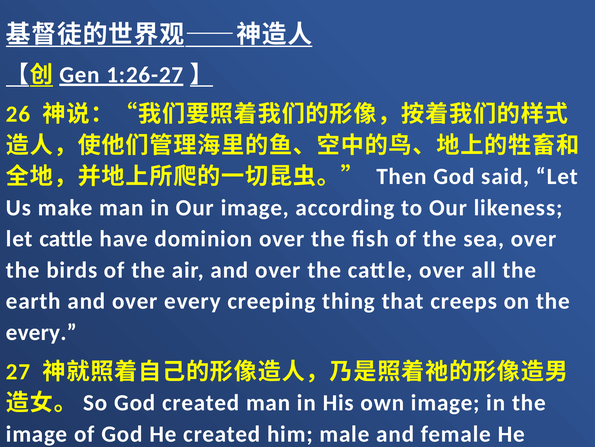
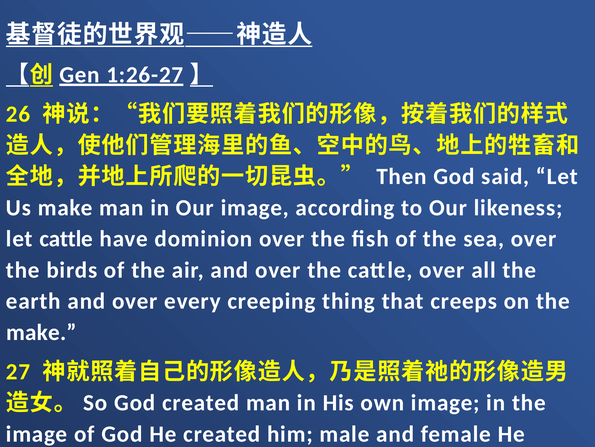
every: every -> make (41, 332)
